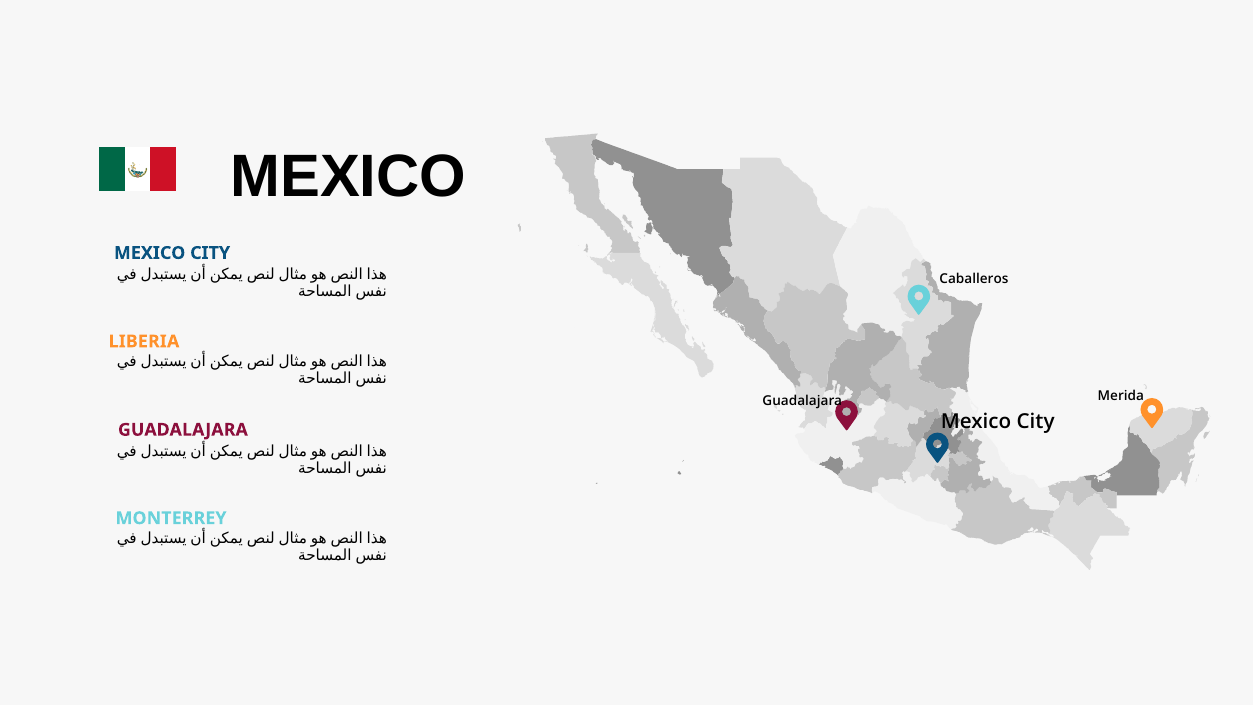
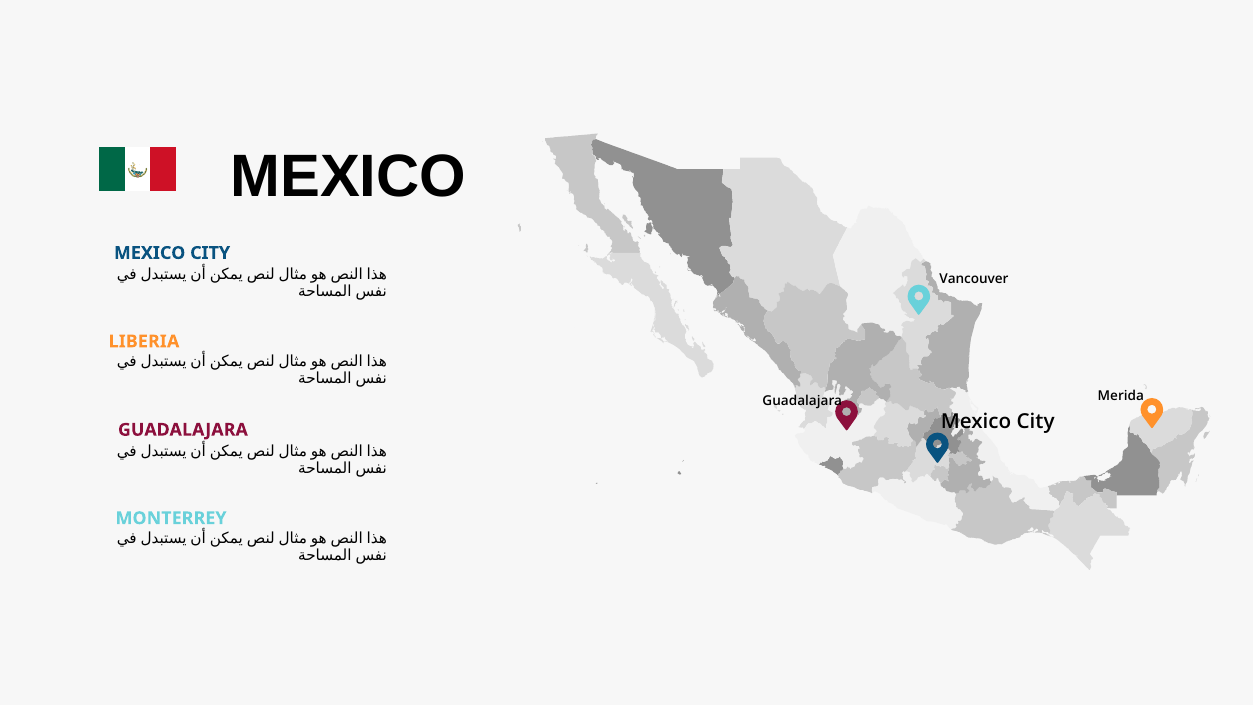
Caballeros: Caballeros -> Vancouver (974, 279)
